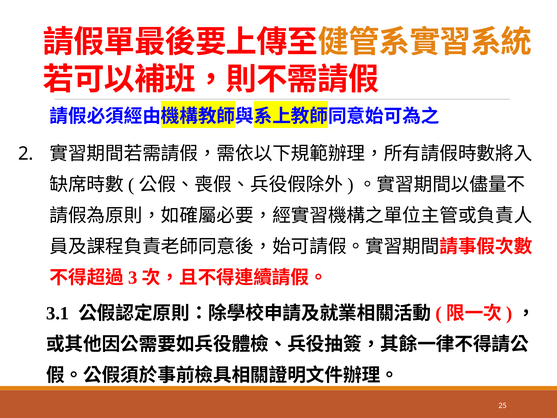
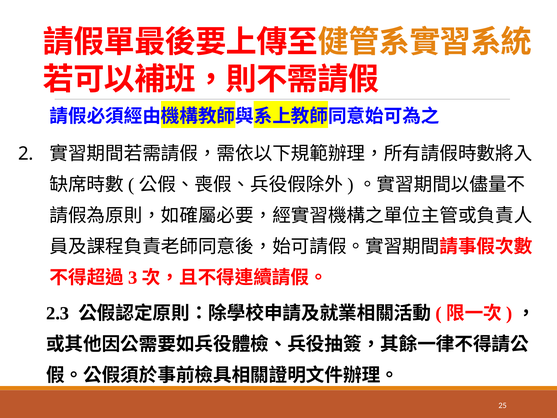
3.1: 3.1 -> 2.3 (58, 313)
